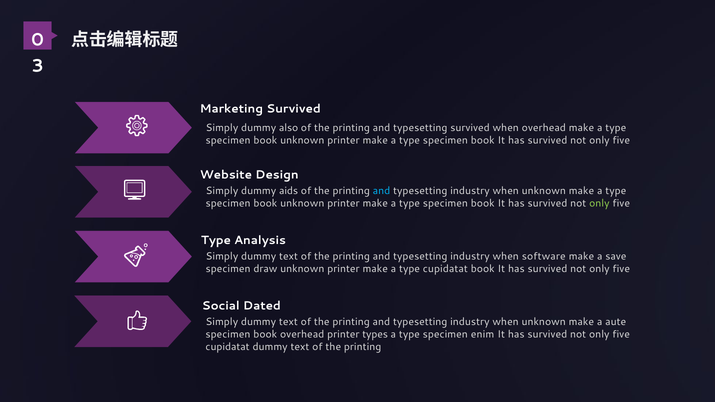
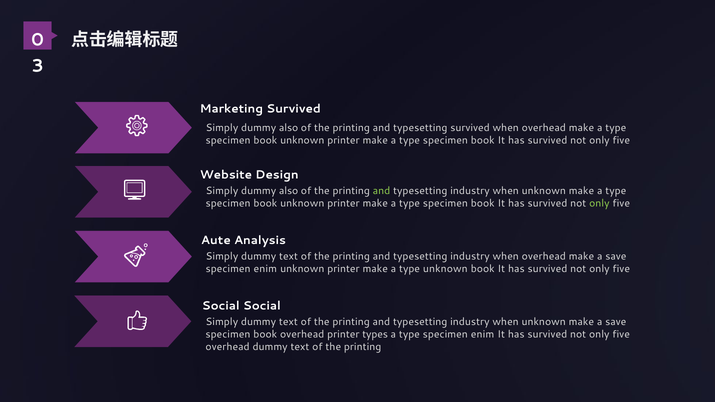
aids: aids -> also (289, 191)
and colour: light blue -> light green (381, 191)
Type: Type -> Aute (216, 240)
industry when software: software -> overhead (544, 256)
draw: draw -> enim (265, 269)
type cupidatat: cupidatat -> unknown (445, 269)
Social Dated: Dated -> Social (262, 306)
unknown make a aute: aute -> save (616, 322)
cupidatat: cupidatat -> overhead (228, 347)
